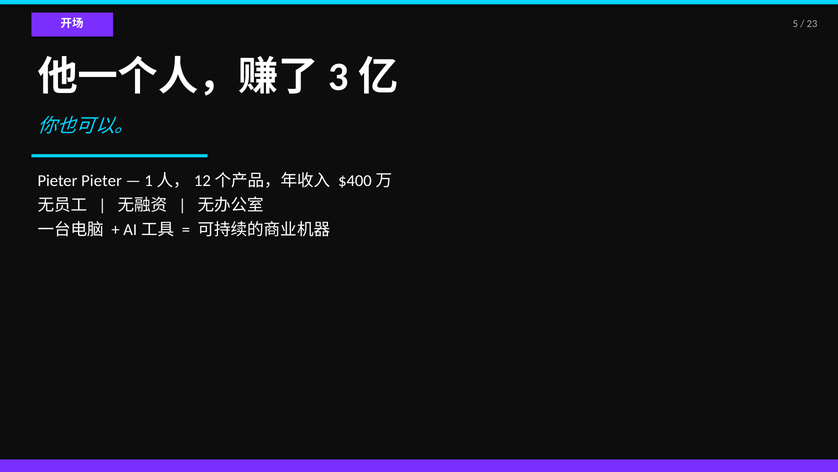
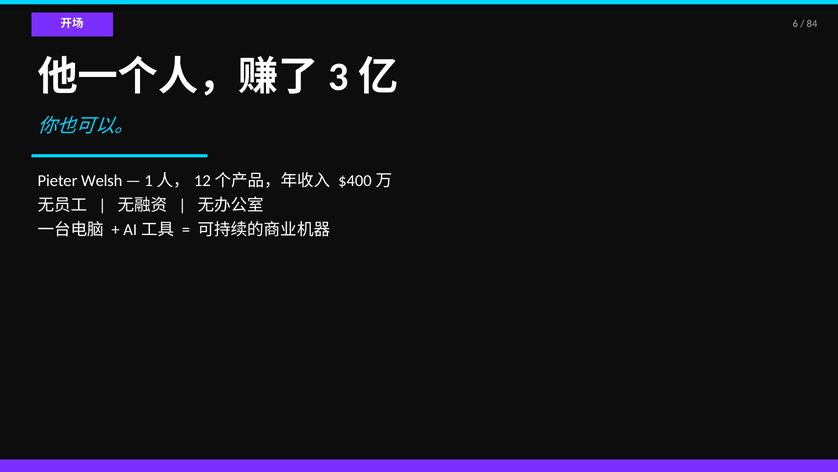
5: 5 -> 6 (795, 24)
23: 23 -> 84 (812, 24)
Pieter Pieter: Pieter -> Welsh (102, 181)
